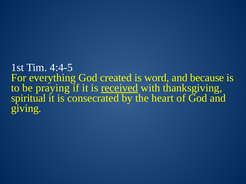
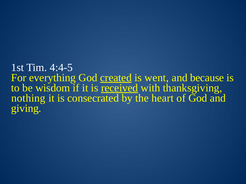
created underline: none -> present (116, 78)
word: word -> went (157, 78)
praying: praying -> wisdom (53, 88)
spiritual: spiritual -> nothing (28, 98)
